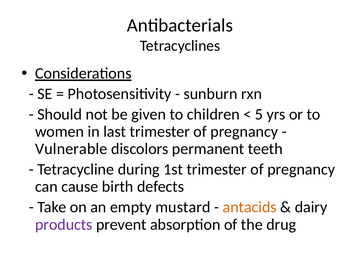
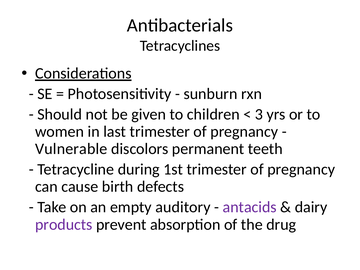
5: 5 -> 3 (259, 114)
mustard: mustard -> auditory (183, 207)
antacids colour: orange -> purple (250, 207)
